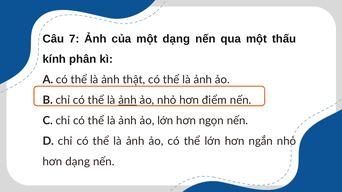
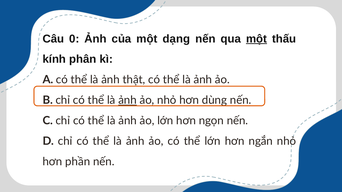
7: 7 -> 0 (74, 39)
một underline: none -> present (257, 39)
điểm: điểm -> dùng (214, 100)
hơn dạng: dạng -> phần (78, 162)
